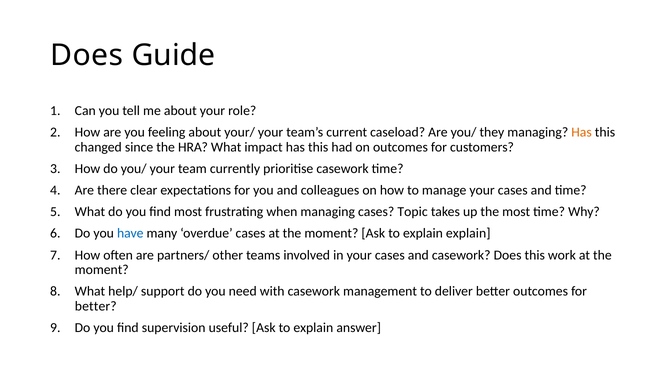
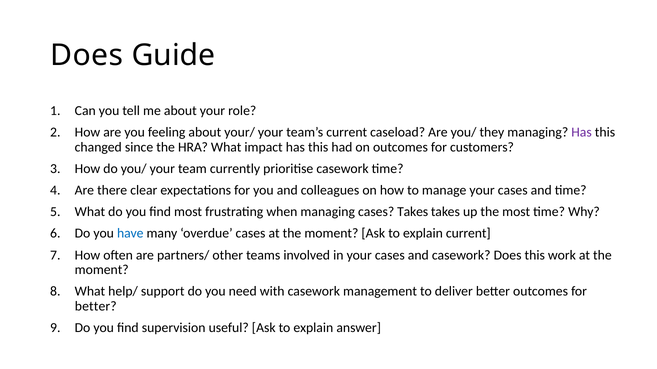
Has colour: orange -> purple (582, 132)
cases Topic: Topic -> Takes (413, 212)
explain explain: explain -> current (468, 234)
